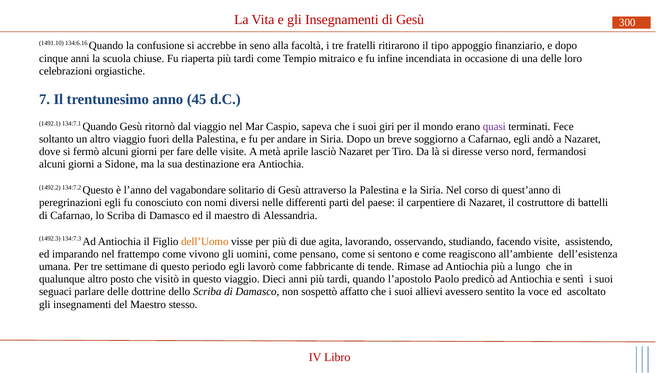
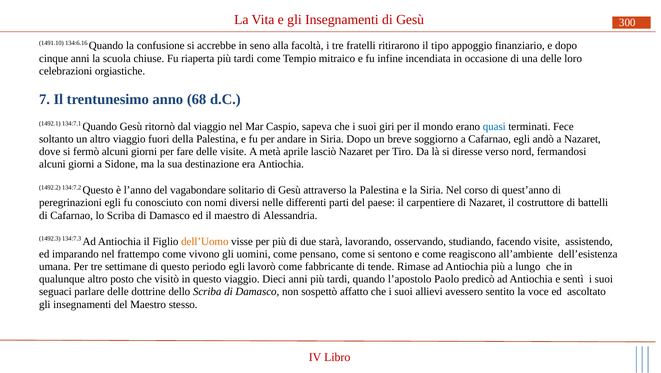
45: 45 -> 68 (197, 99)
quasi colour: purple -> blue (494, 126)
agita: agita -> starà (331, 241)
